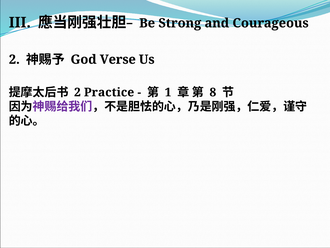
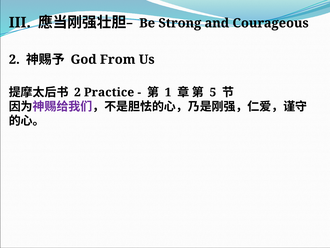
Verse: Verse -> From (118, 59)
8: 8 -> 5 (213, 92)
